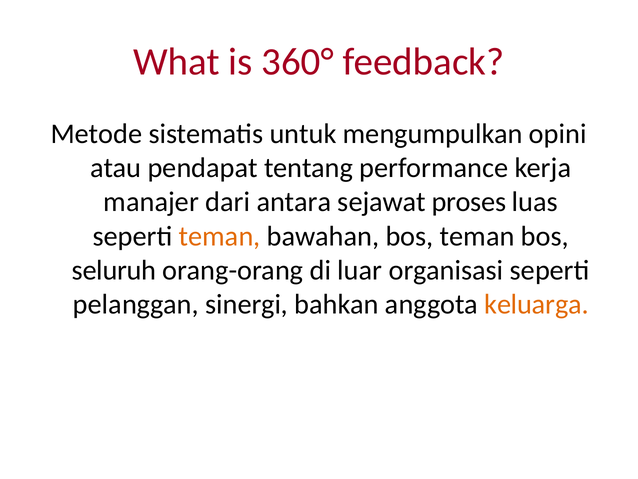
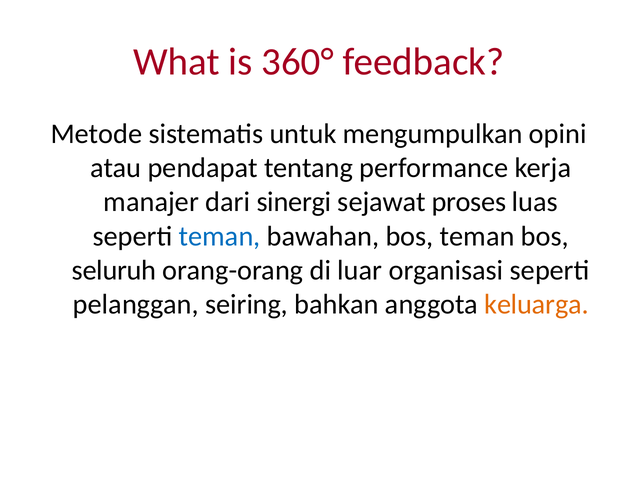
antara: antara -> sinergi (294, 202)
teman colour: orange -> blue (220, 236)
sinergi: sinergi -> seiring (247, 304)
